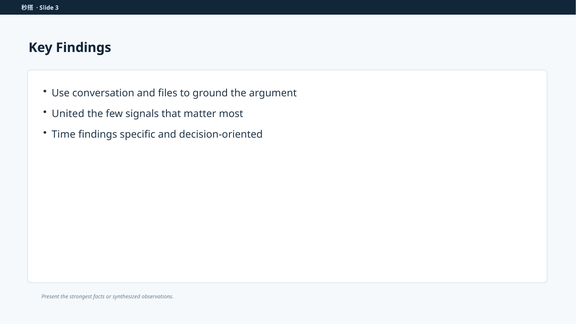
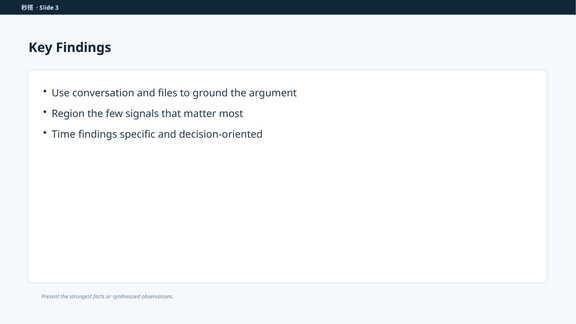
United: United -> Region (68, 114)
